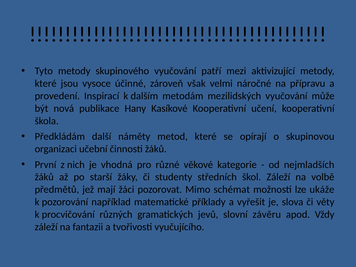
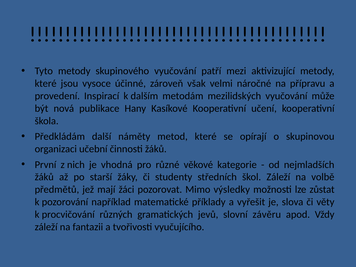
schémat: schémat -> výsledky (232, 190)
ukáže: ukáže -> zůstat (322, 190)
